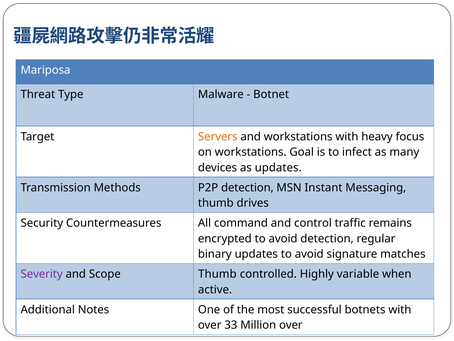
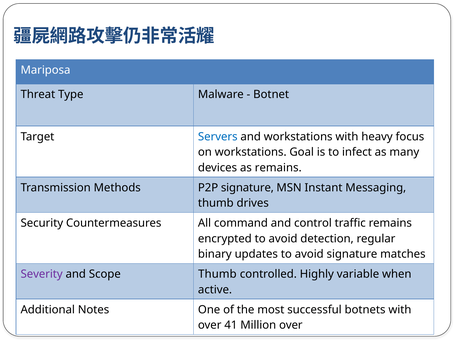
Servers colour: orange -> blue (218, 137)
as updates: updates -> remains (278, 167)
P2P detection: detection -> signature (247, 187)
33: 33 -> 41 (231, 325)
